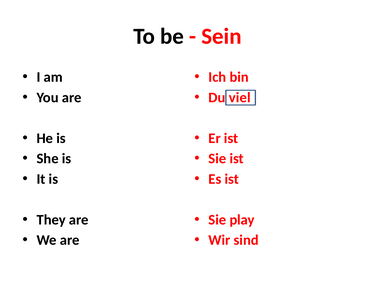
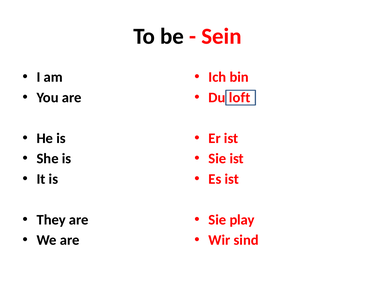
viel: viel -> loft (240, 98)
